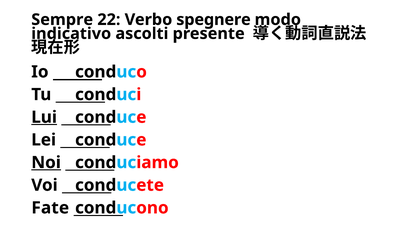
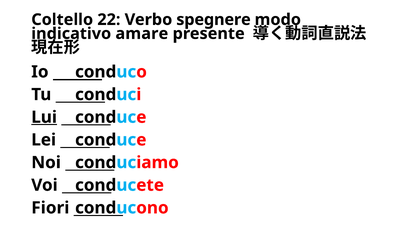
Sempre: Sempre -> Coltello (62, 20)
ascolti: ascolti -> amare (142, 34)
Noi underline: present -> none (46, 163)
Fate: Fate -> Fiori (50, 208)
